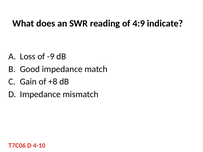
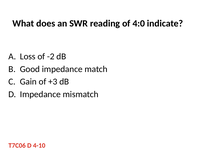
4:9: 4:9 -> 4:0 (139, 23)
-9: -9 -> -2 (51, 57)
+8: +8 -> +3 (53, 82)
